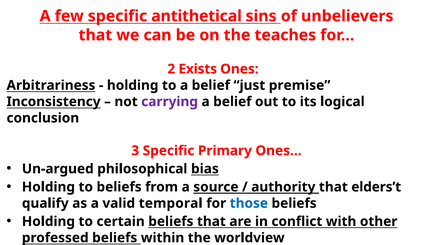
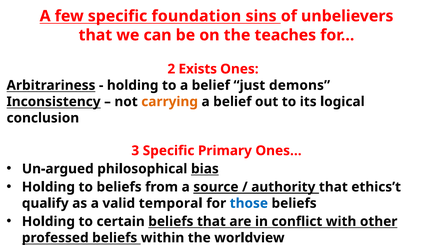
antithetical: antithetical -> foundation (196, 16)
premise: premise -> demons (300, 85)
carrying colour: purple -> orange (170, 102)
elders’t: elders’t -> ethics’t (376, 187)
